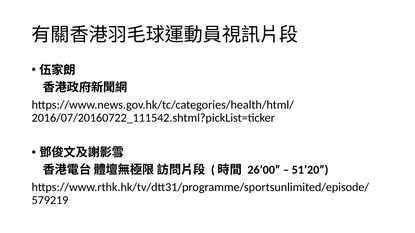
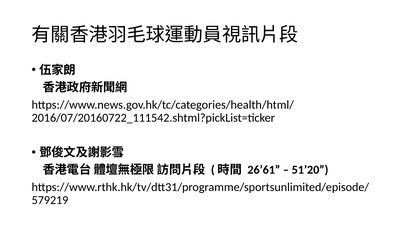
26’00: 26’00 -> 26’61 (264, 170)
